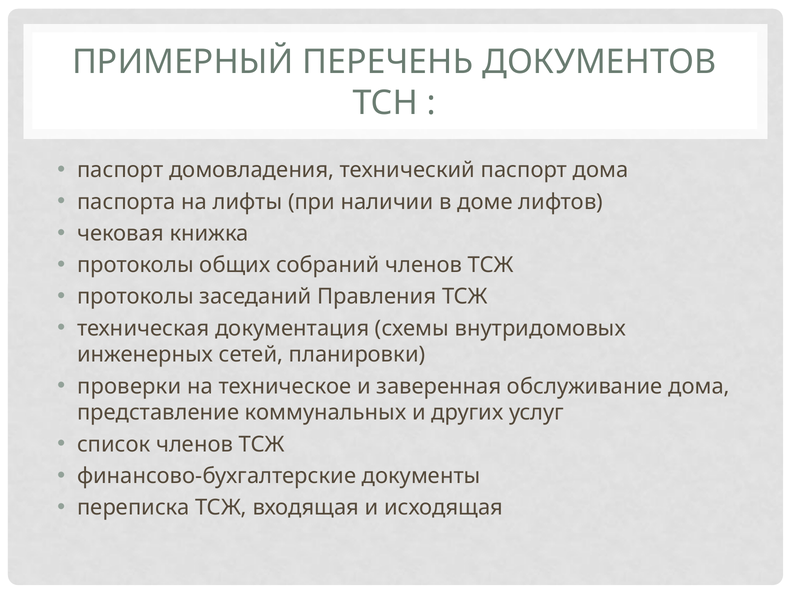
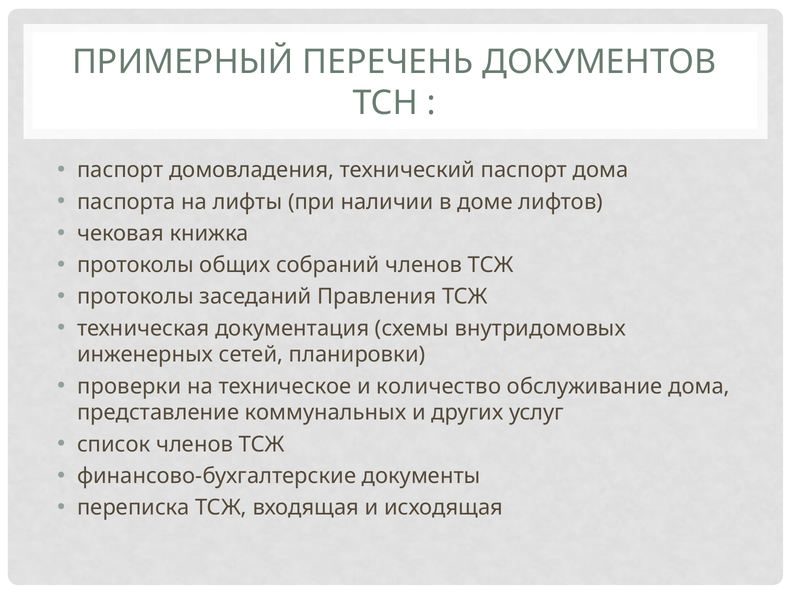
заверенная: заверенная -> количество (439, 387)
